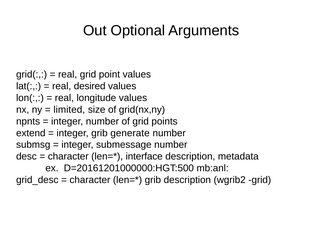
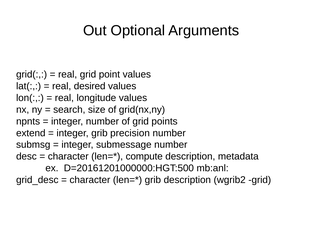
limited: limited -> search (69, 110)
generate: generate -> precision (130, 133)
interface: interface -> compute (144, 157)
